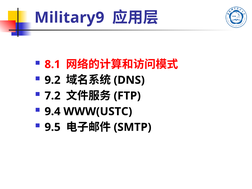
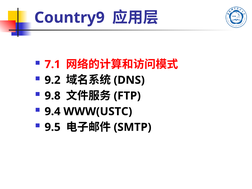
Military9: Military9 -> Country9 (69, 18)
8.1: 8.1 -> 7.1 (53, 64)
7.2: 7.2 -> 9.8 (53, 96)
